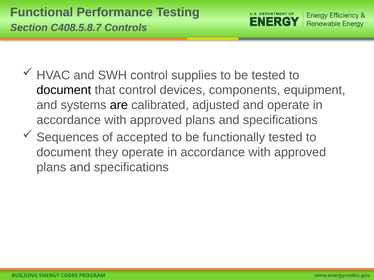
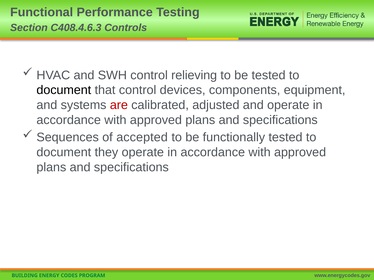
C408.5.8.7: C408.5.8.7 -> C408.4.6.3 (76, 28)
supplies: supplies -> relieving (194, 75)
are colour: black -> red (119, 105)
